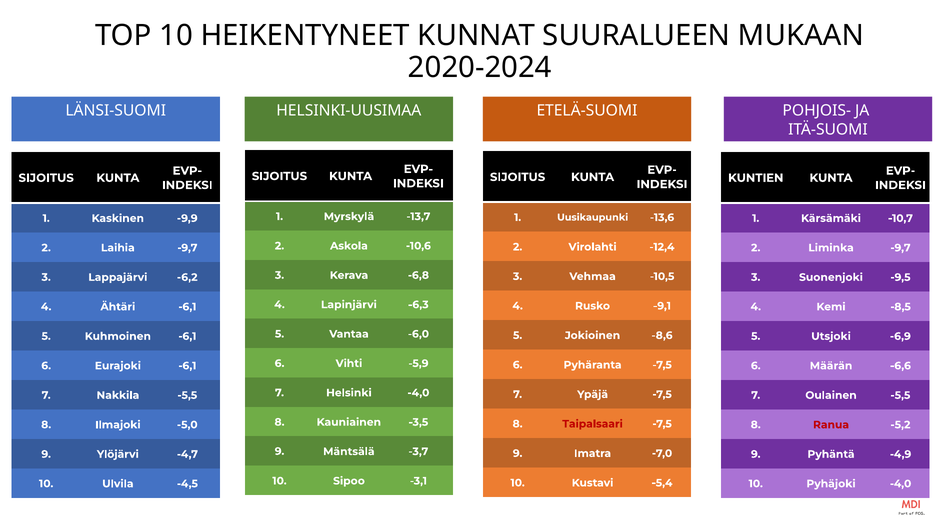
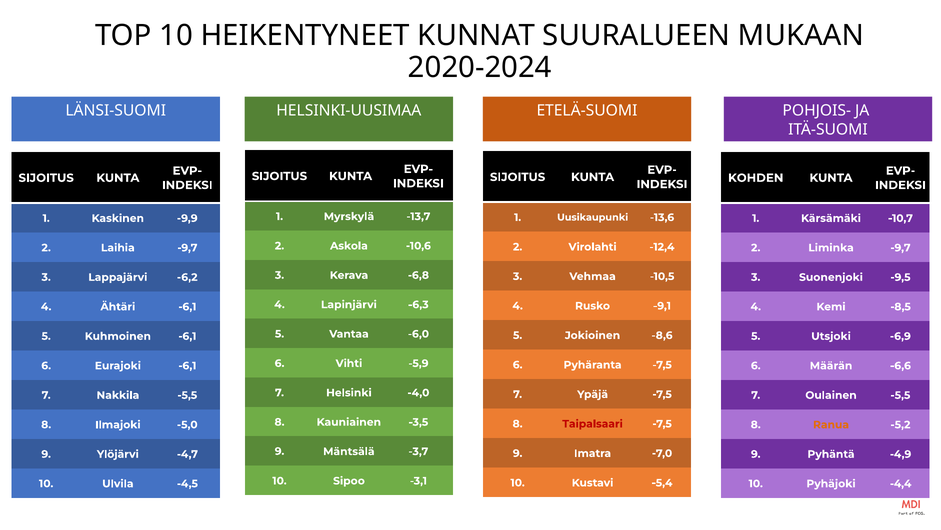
KUNTIEN: KUNTIEN -> KOHDEN (756, 178)
Ranua colour: red -> orange (831, 424)
Pyhäjoki -4,0: -4,0 -> -4,4 (901, 483)
